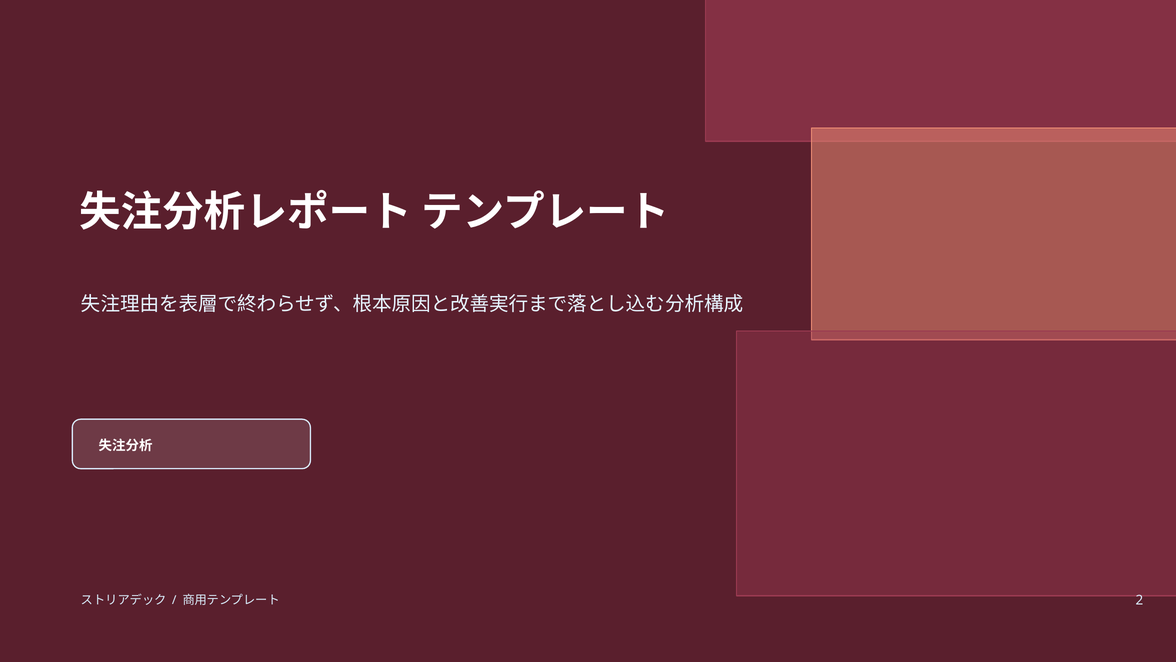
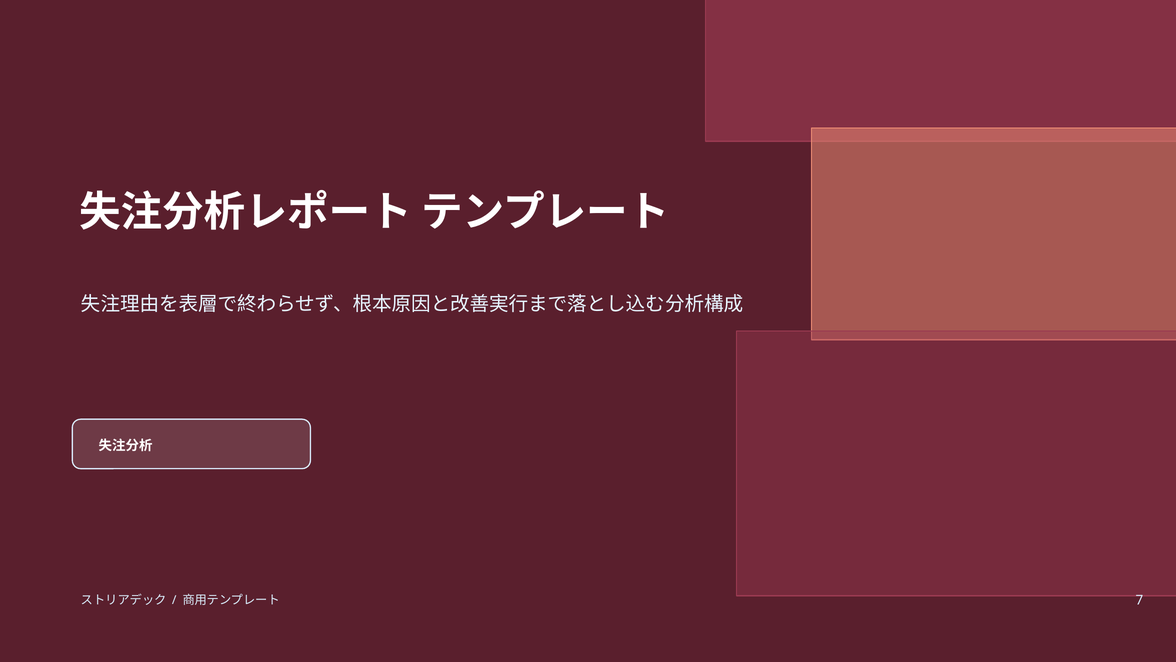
2: 2 -> 7 (1139, 600)
